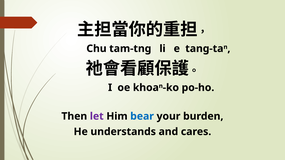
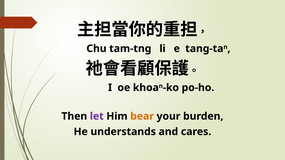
bear colour: blue -> orange (142, 116)
